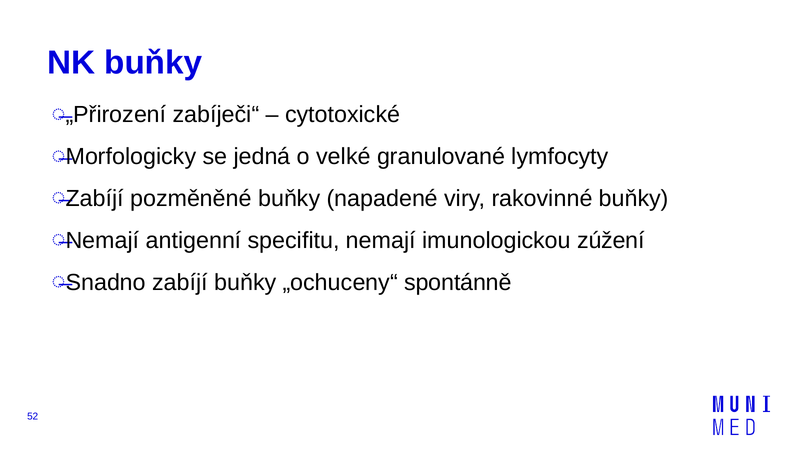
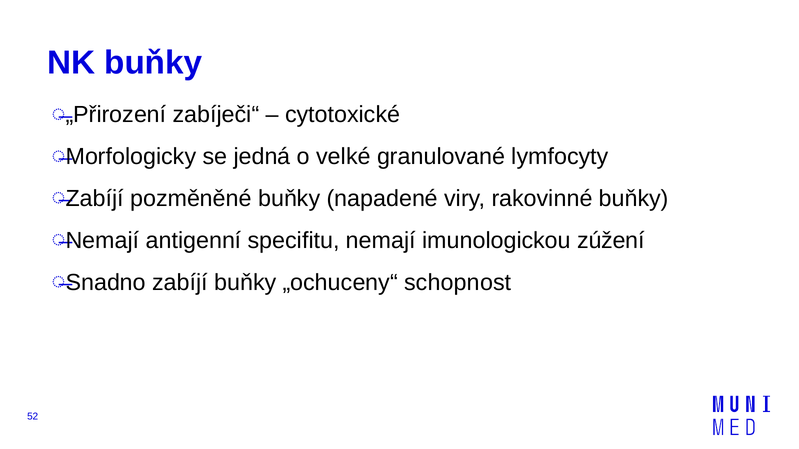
spontánně: spontánně -> schopnost (458, 283)
